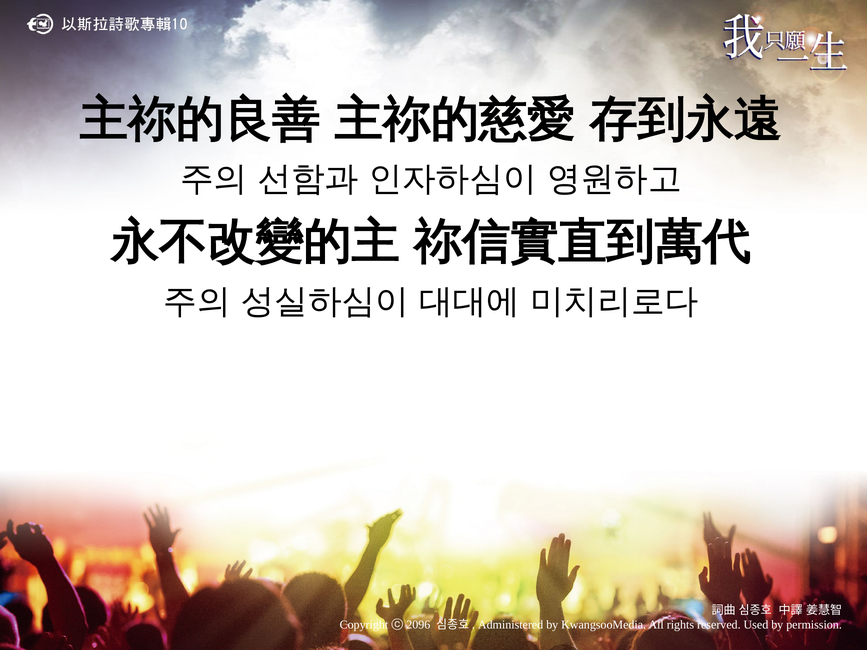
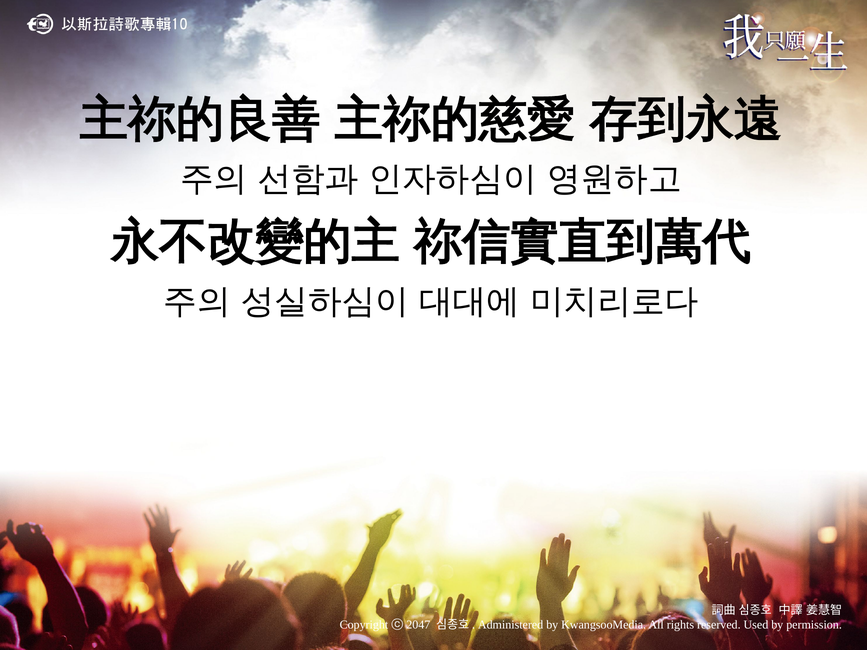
2096: 2096 -> 2047 (418, 625)
